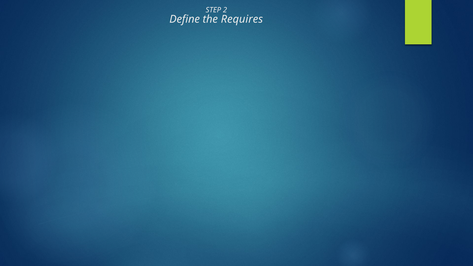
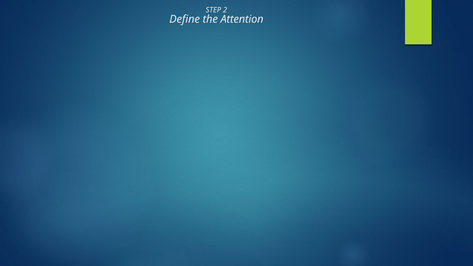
Requires: Requires -> Attention (242, 19)
